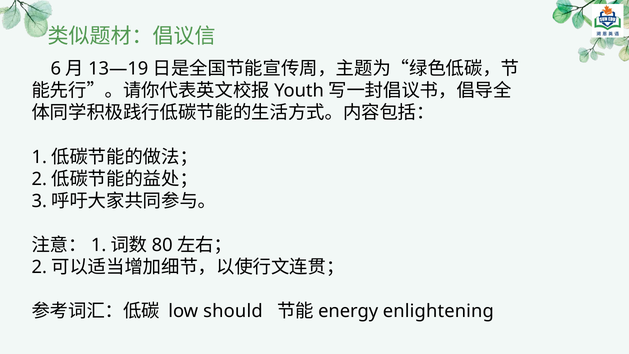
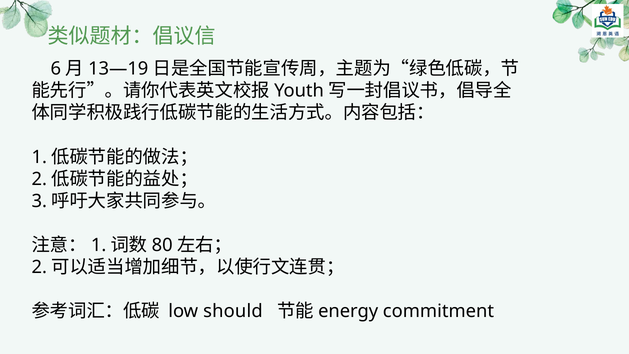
enlightening: enlightening -> commitment (438, 311)
